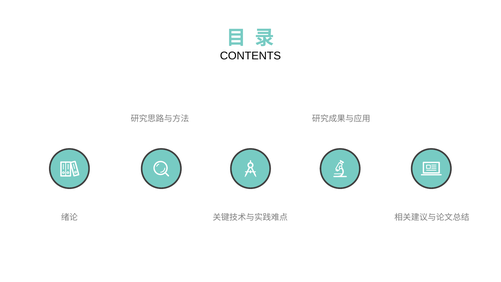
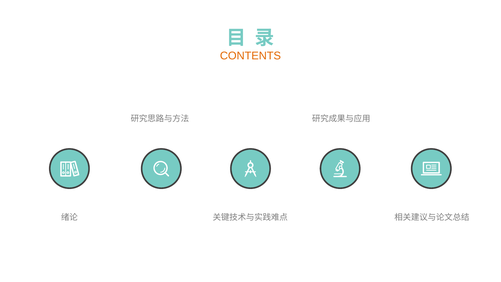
CONTENTS colour: black -> orange (250, 56)
